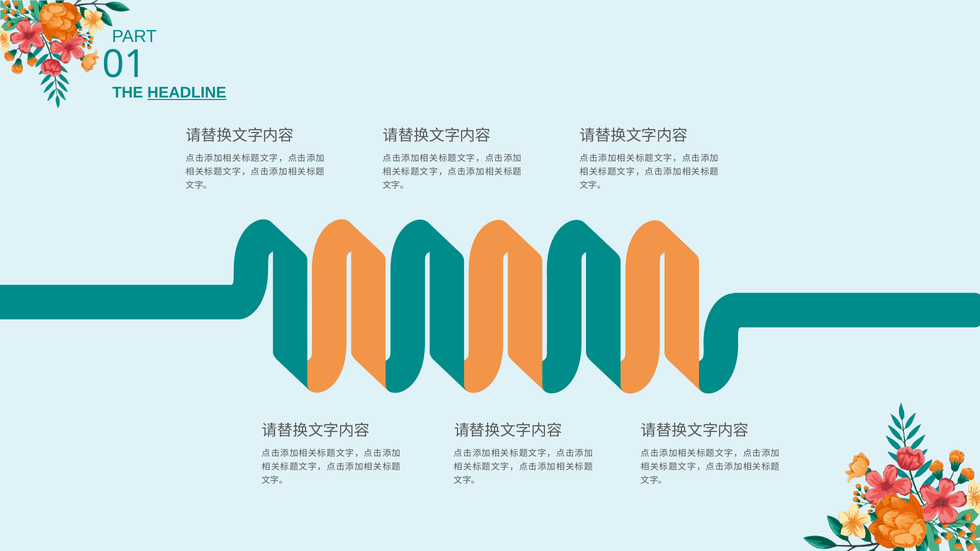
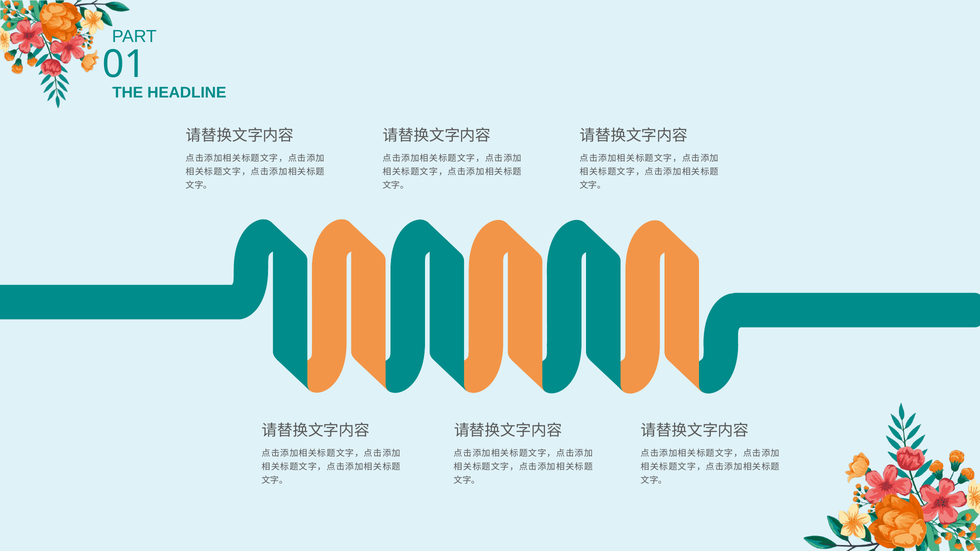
HEADLINE underline: present -> none (187, 93)
